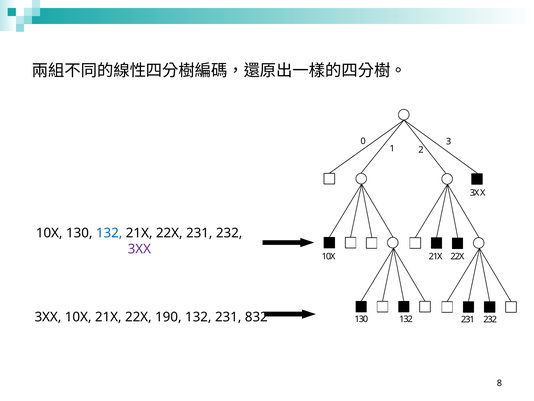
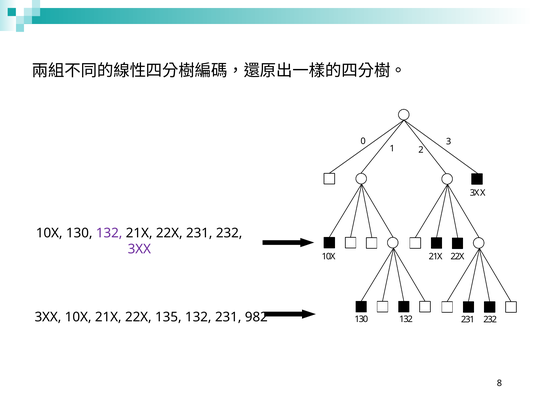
132 colour: blue -> purple (109, 233)
190: 190 -> 135 (168, 317)
832: 832 -> 982 (256, 317)
